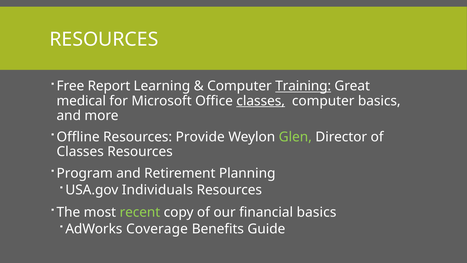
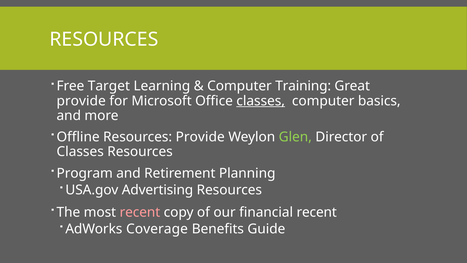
Report: Report -> Target (109, 86)
Training underline: present -> none (303, 86)
medical: medical -> provide (81, 101)
Individuals: Individuals -> Advertising (158, 190)
recent colour: light green -> pink (140, 212)
financial basics: basics -> recent (317, 212)
